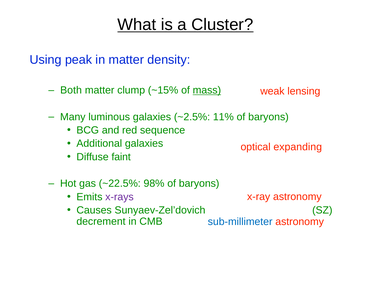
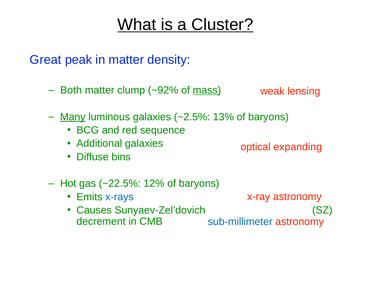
Using: Using -> Great (46, 60)
~15%: ~15% -> ~92% (163, 90)
Many underline: none -> present (73, 117)
11%: 11% -> 13% (223, 117)
faint: faint -> bins (121, 157)
98%: 98% -> 12% (154, 183)
x-rays colour: purple -> blue (119, 196)
